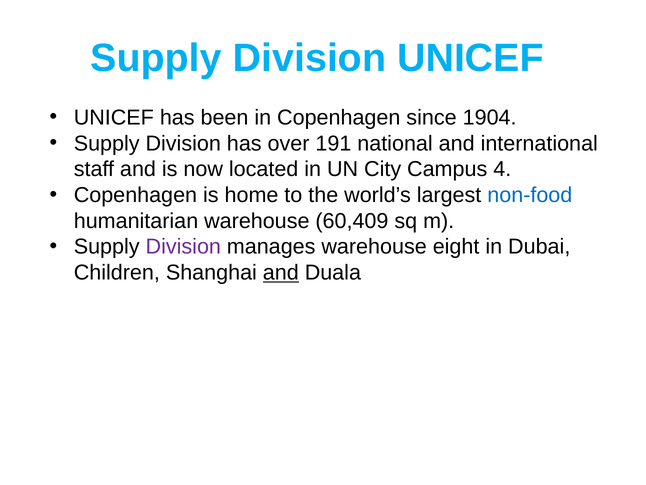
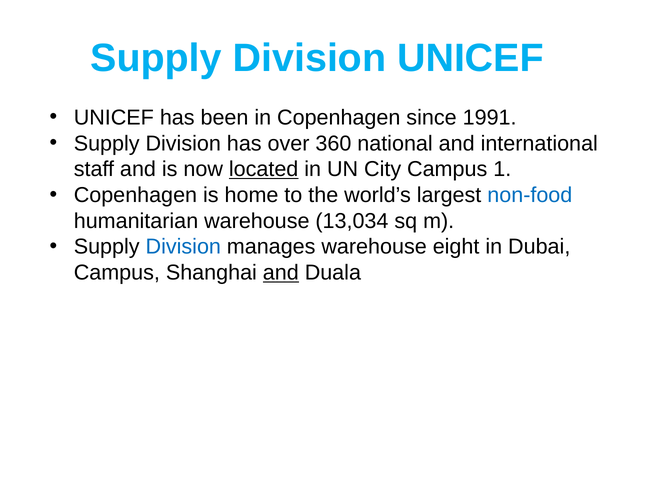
1904: 1904 -> 1991 (490, 117)
191: 191 -> 360 (333, 143)
located underline: none -> present (264, 169)
4: 4 -> 1 (502, 169)
60,409: 60,409 -> 13,034 (352, 221)
Division colour: purple -> blue (183, 247)
Children: Children -> Campus (117, 272)
